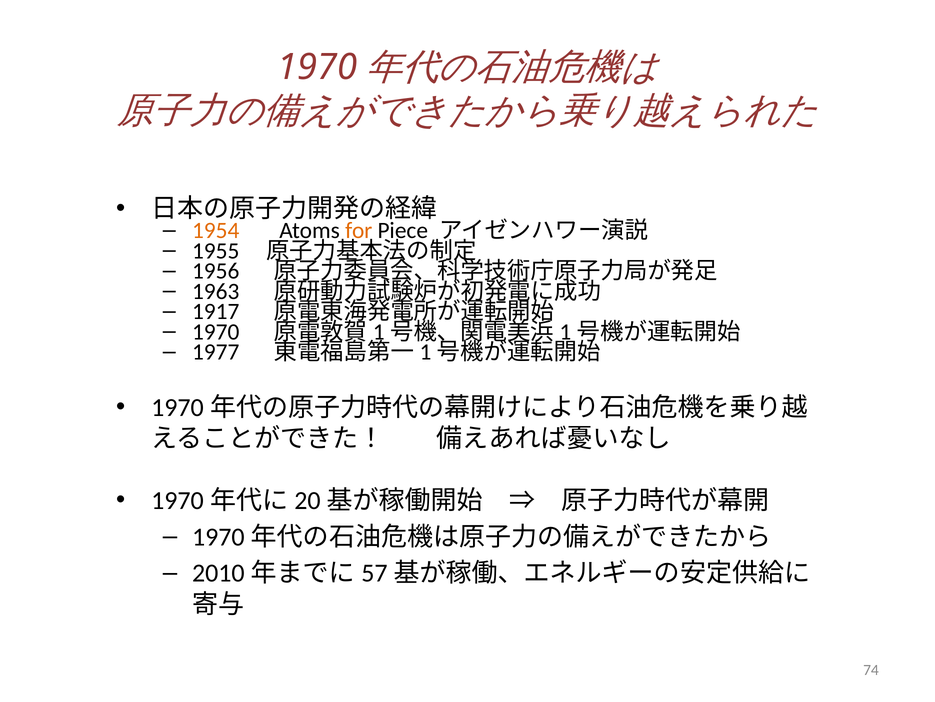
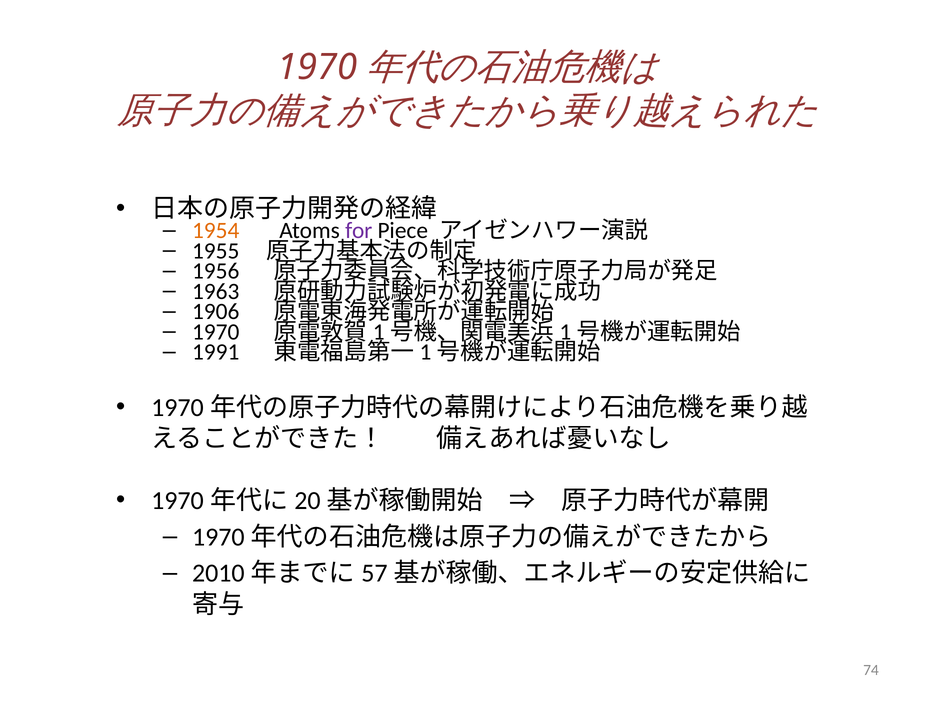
for colour: orange -> purple (359, 230)
1917: 1917 -> 1906 (216, 311)
1977: 1977 -> 1991 (216, 352)
